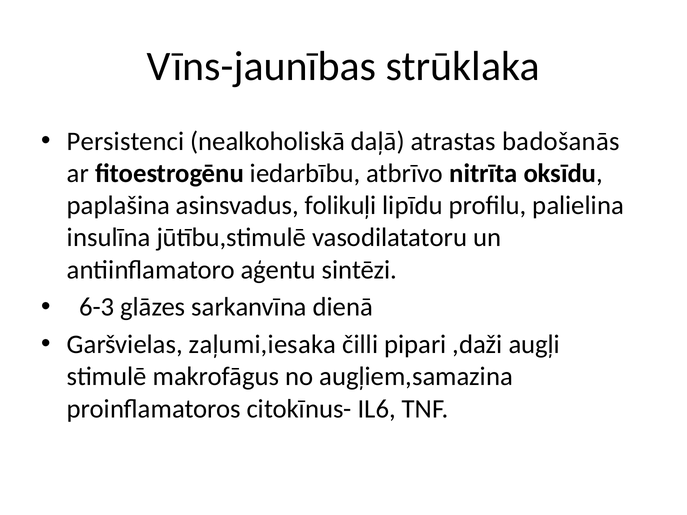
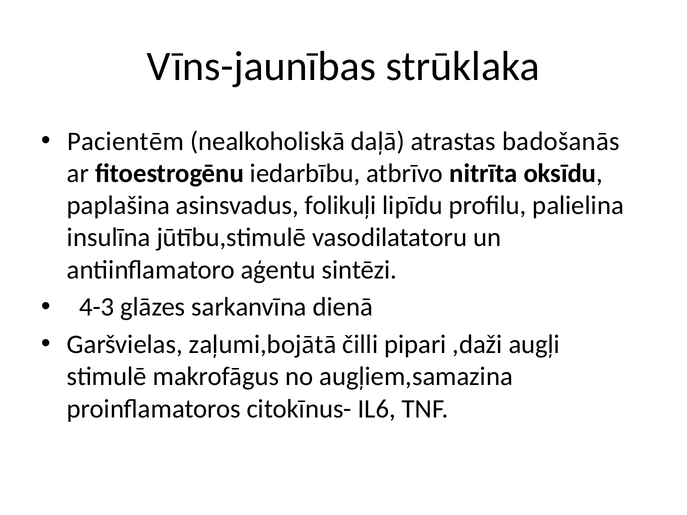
Persistenci: Persistenci -> Pacientēm (126, 142)
6-3: 6-3 -> 4-3 (97, 307)
zaļumi,iesaka: zaļumi,iesaka -> zaļumi,bojātā (263, 345)
